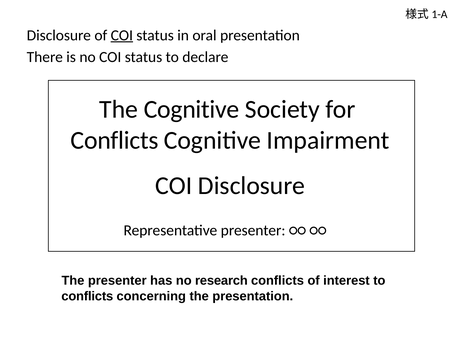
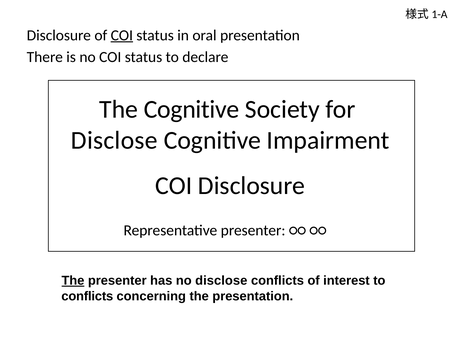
Conflicts: Conflicts -> Disclose (114, 140)
The underline: none -> present (73, 281)
no research: research -> disclose (221, 281)
